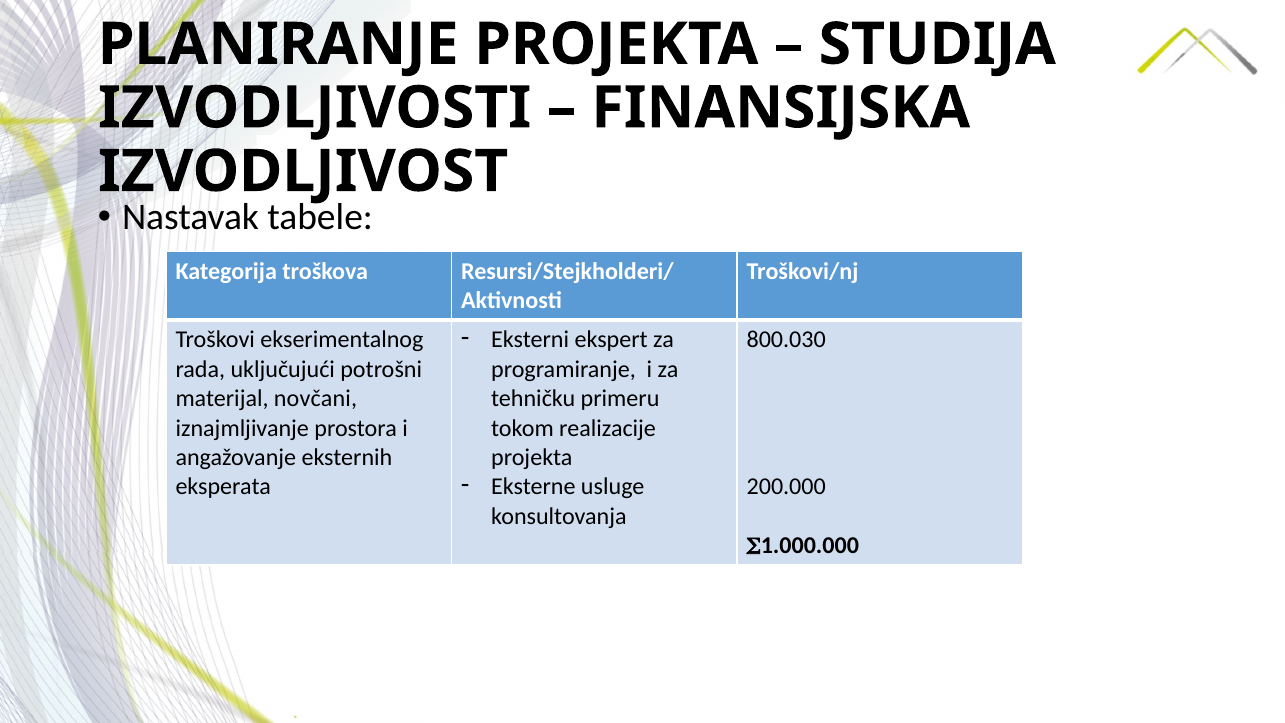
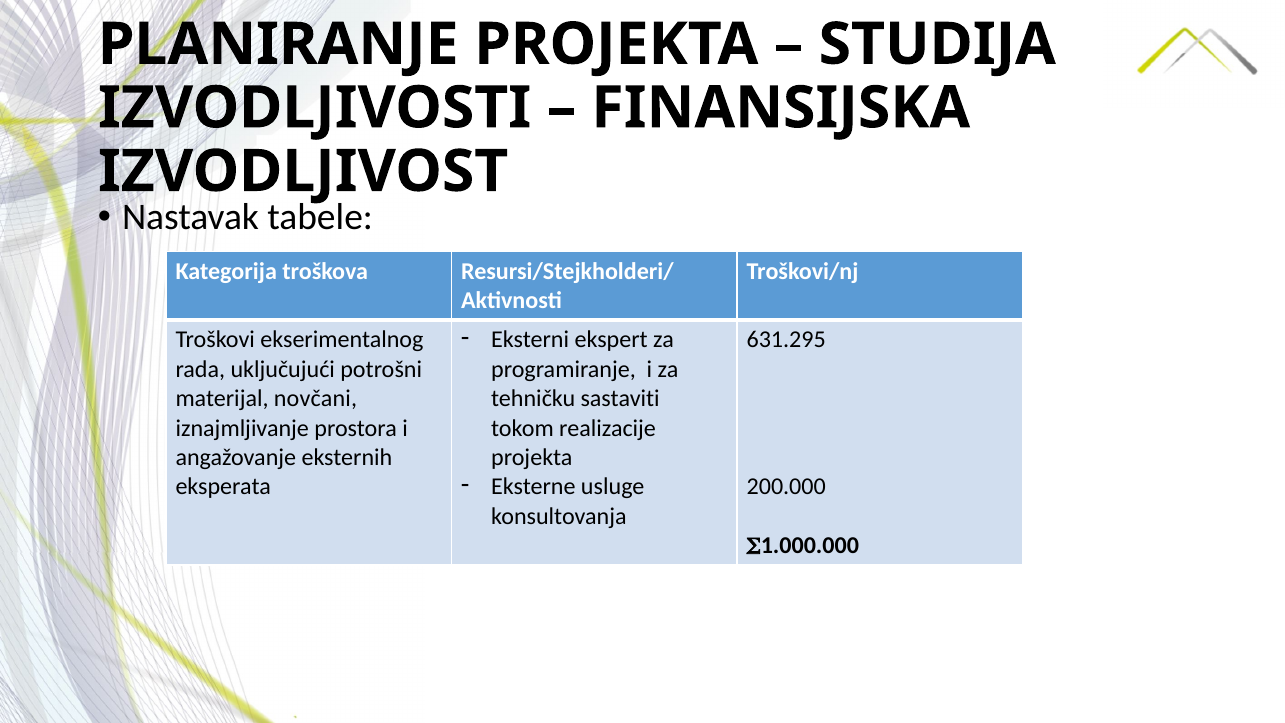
800.030: 800.030 -> 631.295 (786, 340)
primeru: primeru -> sastaviti (620, 399)
